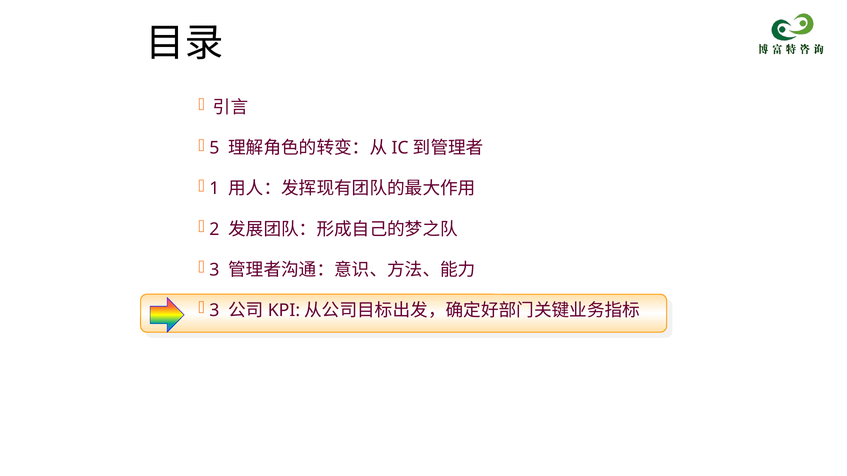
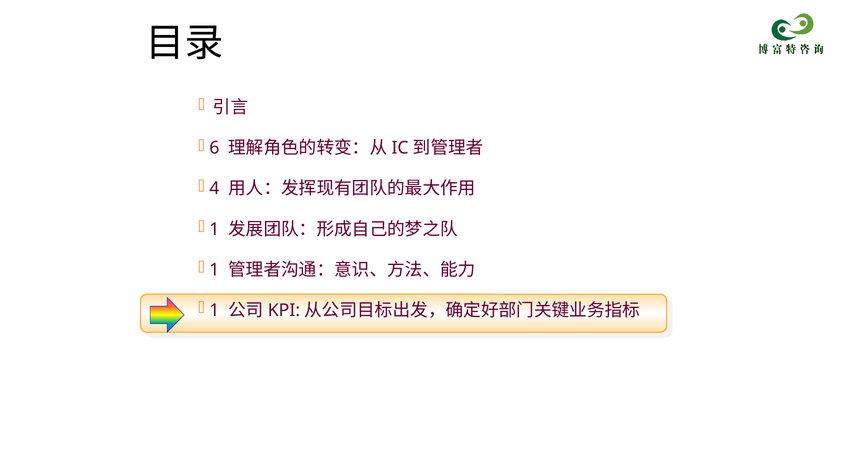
5: 5 -> 6 (214, 148)
1: 1 -> 4 (214, 189)
2: 2 -> 1 (214, 229)
3: 3 -> 1 (214, 270)
3: 3 -> 1 (214, 311)
